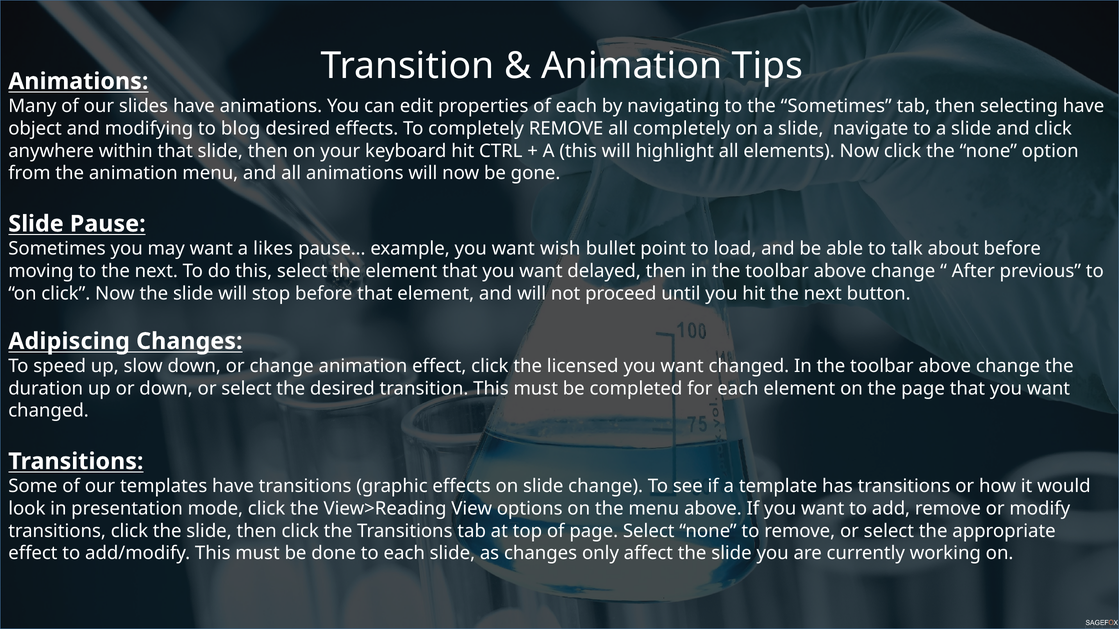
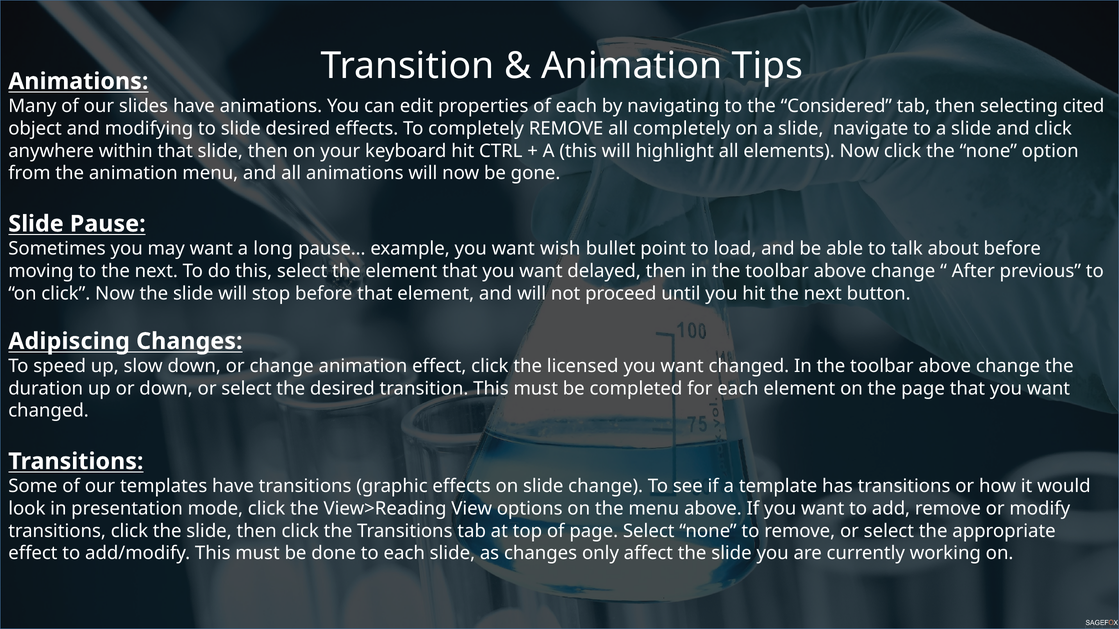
the Sometimes: Sometimes -> Considered (836, 106)
selecting have: have -> cited (1084, 106)
to blog: blog -> slide (241, 129)
likes: likes -> long (273, 249)
